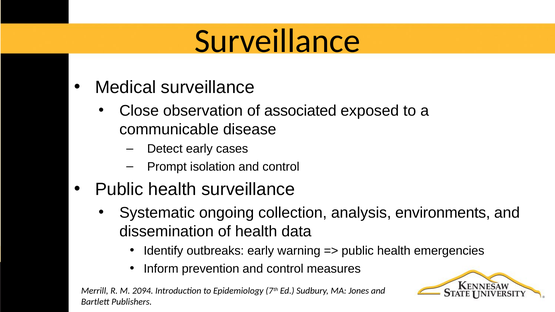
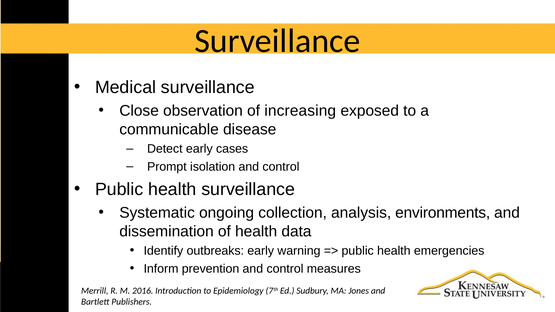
associated: associated -> increasing (300, 111)
2094: 2094 -> 2016 (143, 291)
